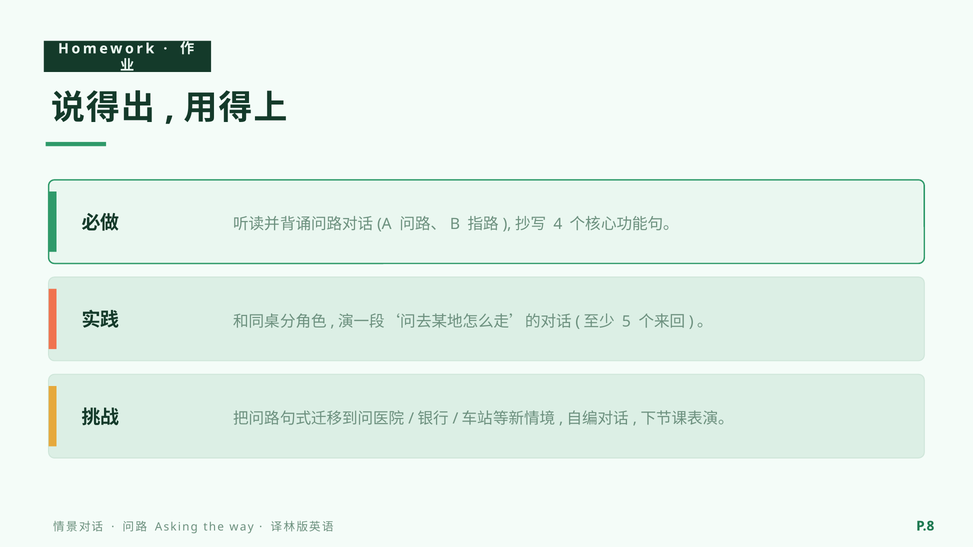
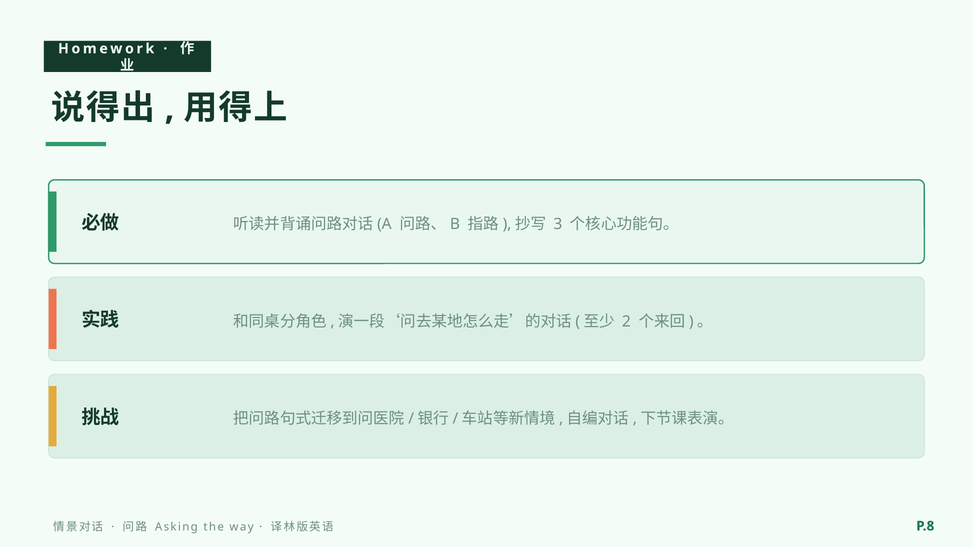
4: 4 -> 3 (558, 224)
5: 5 -> 2 (626, 322)
